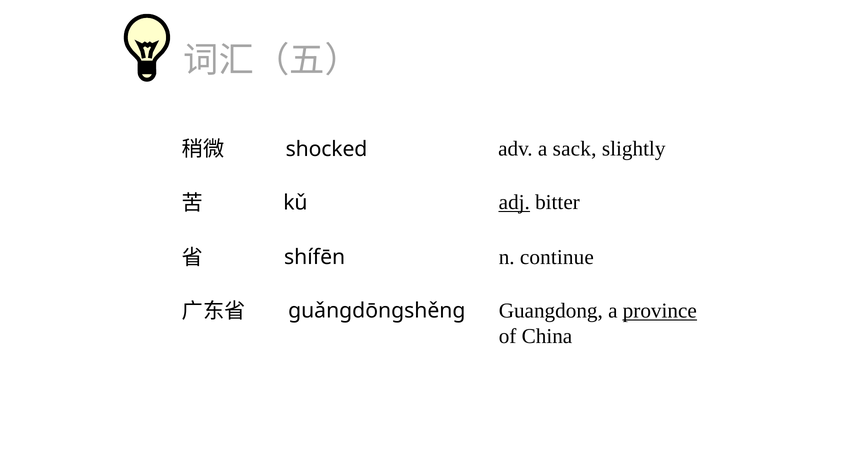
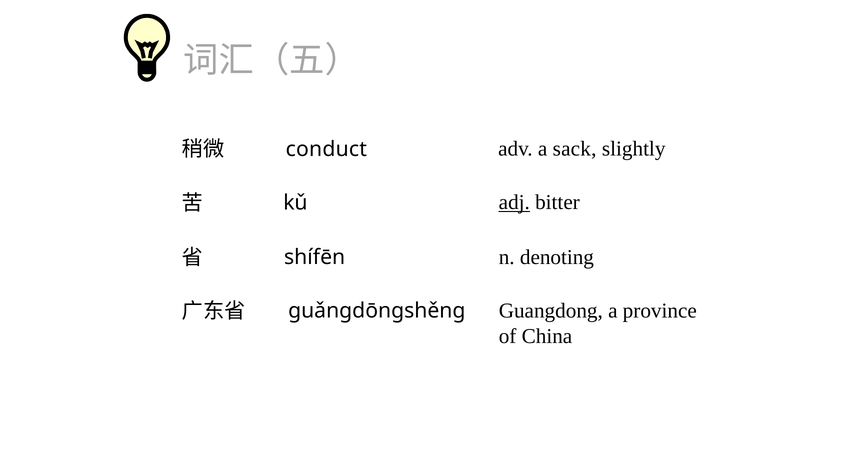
shocked: shocked -> conduct (326, 150)
continue: continue -> denoting (557, 257)
province underline: present -> none (660, 311)
